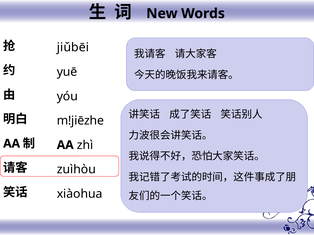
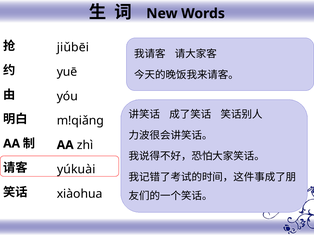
m!jiēzhe: m!jiēzhe -> m!qiǎng (80, 121)
zuìhòu: zuìhòu -> yúkuài (76, 170)
